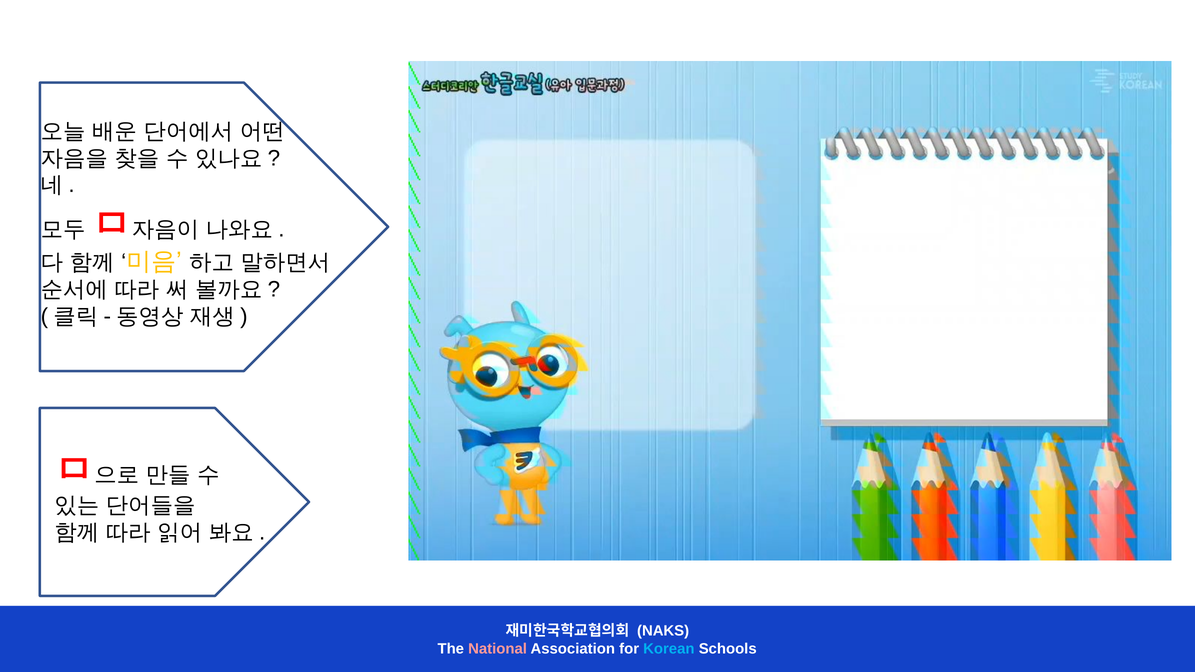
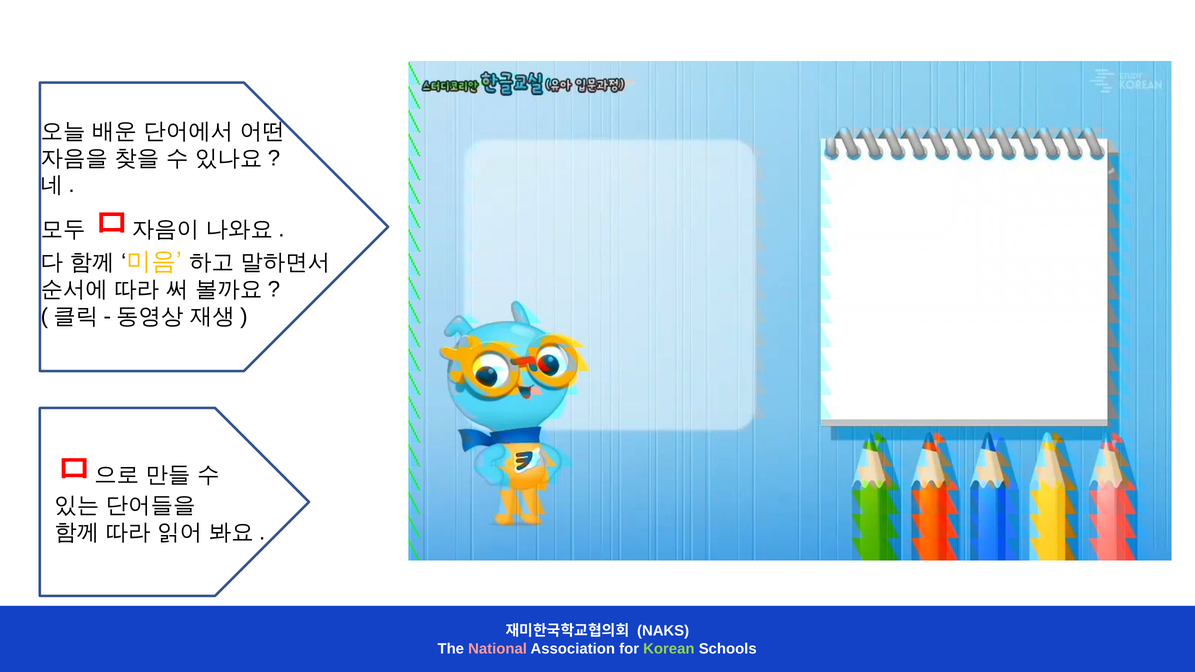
Korean colour: light blue -> light green (669, 649)
